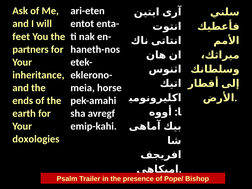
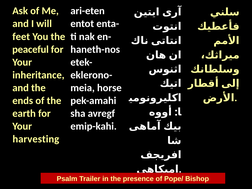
partners: partners -> peaceful (30, 49)
doxologies: doxologies -> harvesting (36, 139)
